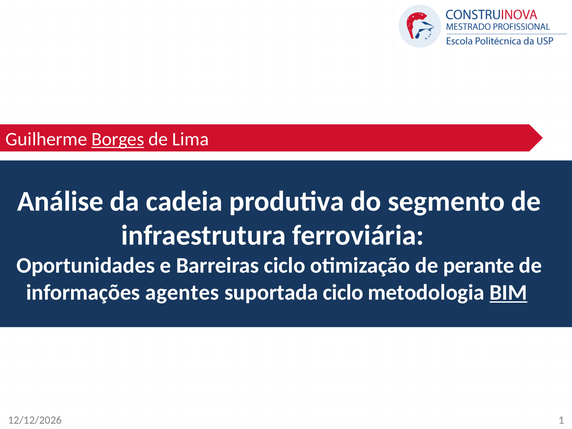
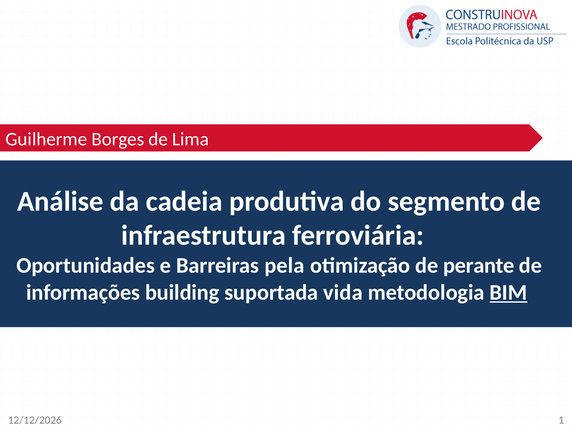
Borges underline: present -> none (118, 139)
Barreiras ciclo: ciclo -> pela (284, 266)
agentes: agentes -> building (182, 292)
suportada ciclo: ciclo -> vida (343, 292)
